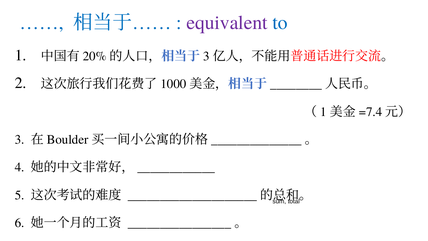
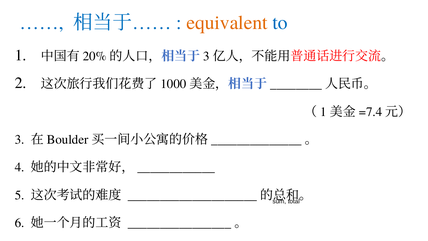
equivalent colour: purple -> orange (227, 23)
